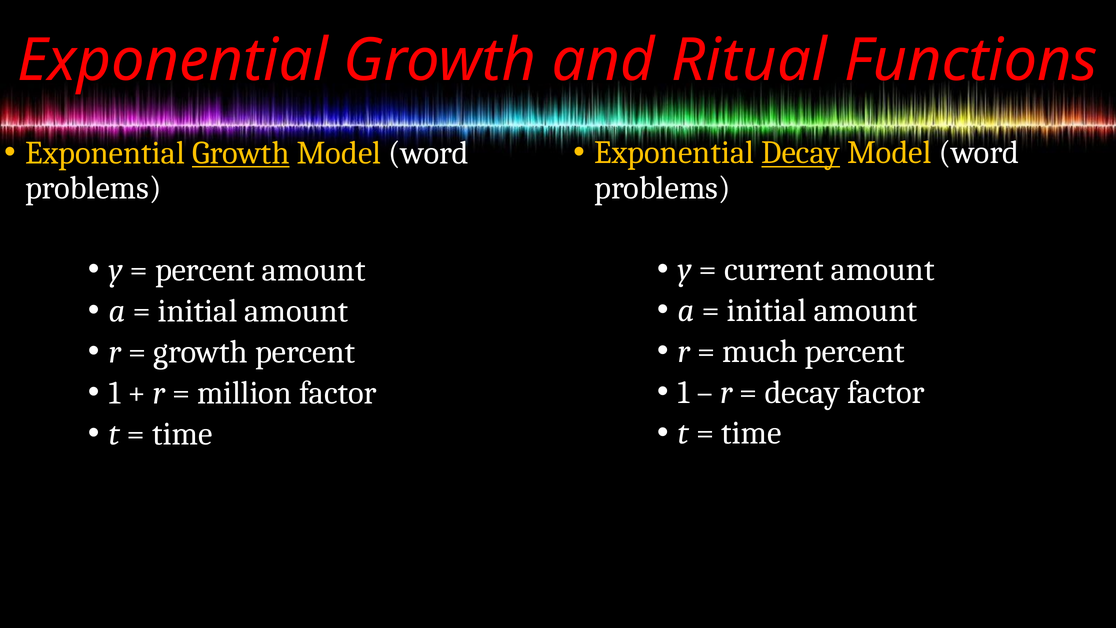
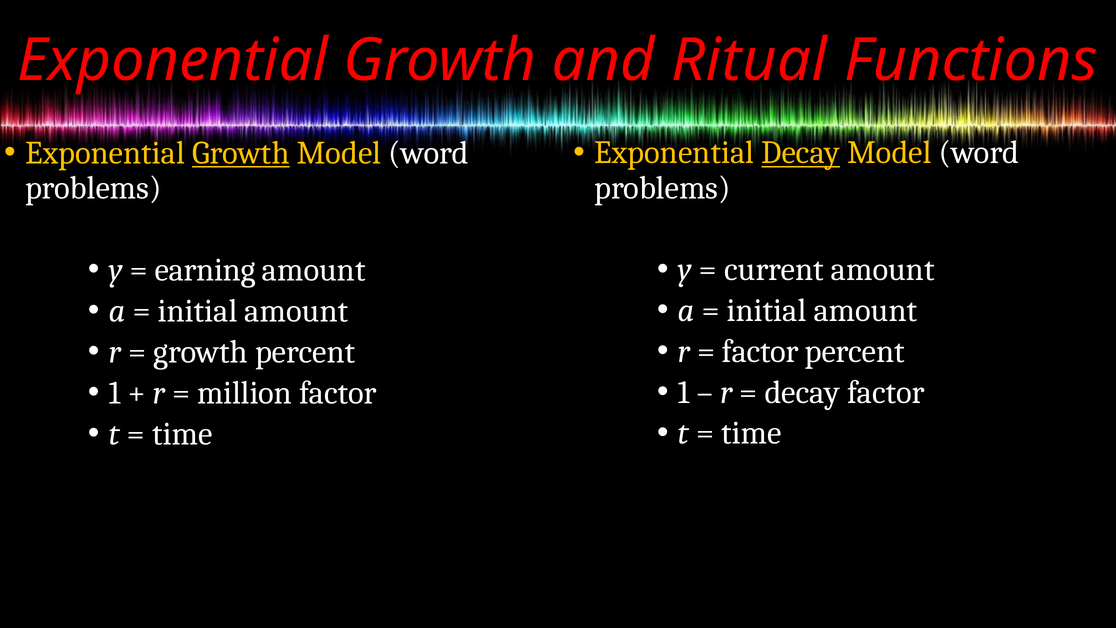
percent: percent -> earning (205, 270)
much: much -> factor (760, 351)
